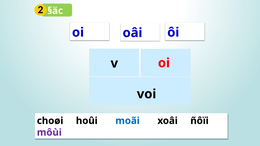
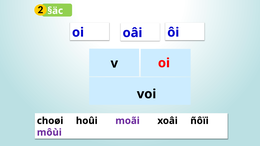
moãi colour: blue -> purple (128, 121)
